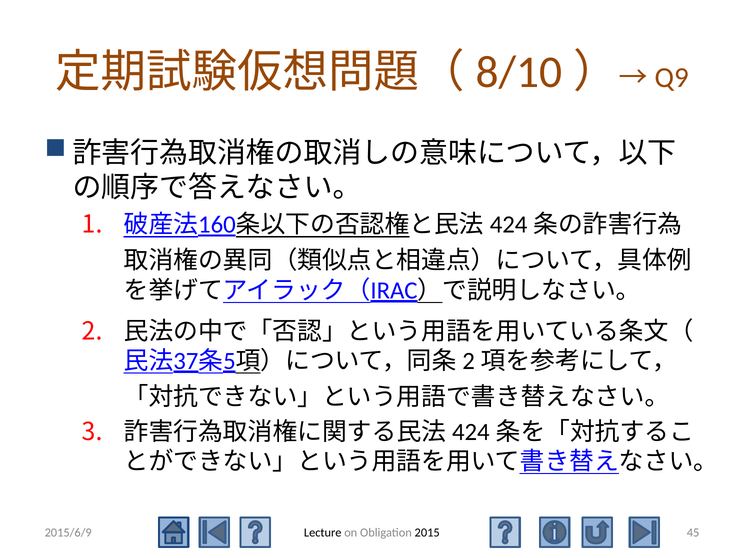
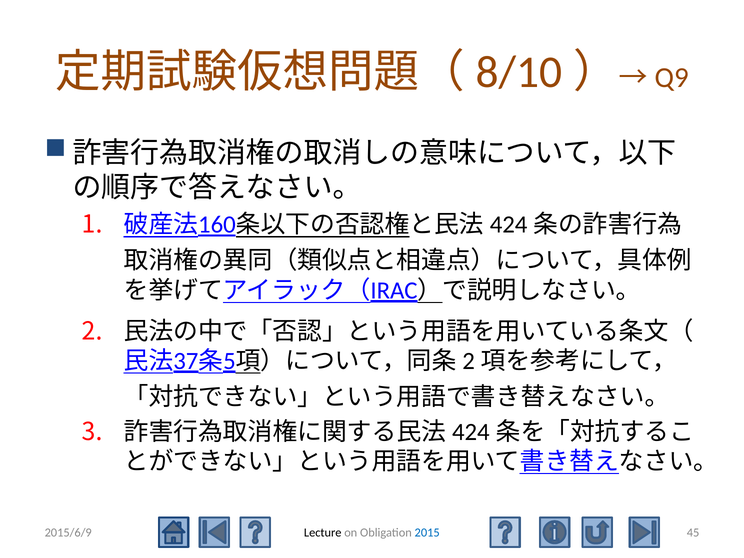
2015 colour: black -> blue (427, 533)
